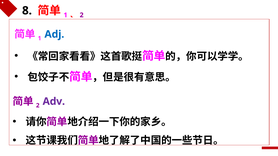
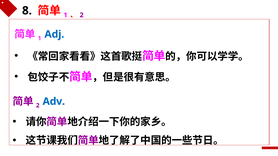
Adv colour: purple -> blue (54, 102)
